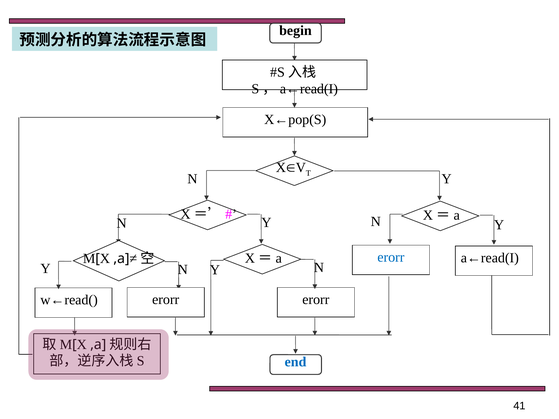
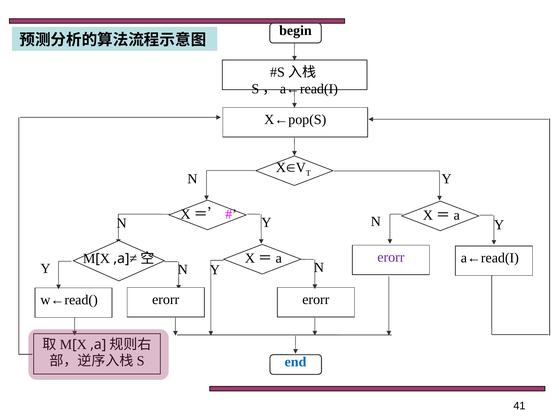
erorr colour: blue -> purple (391, 257)
